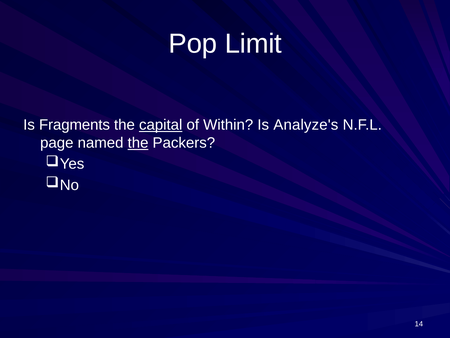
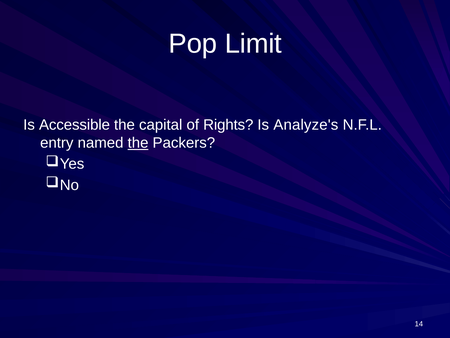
Fragments: Fragments -> Accessible (75, 125)
capital underline: present -> none (161, 125)
Within: Within -> Rights (228, 125)
page: page -> entry (57, 143)
